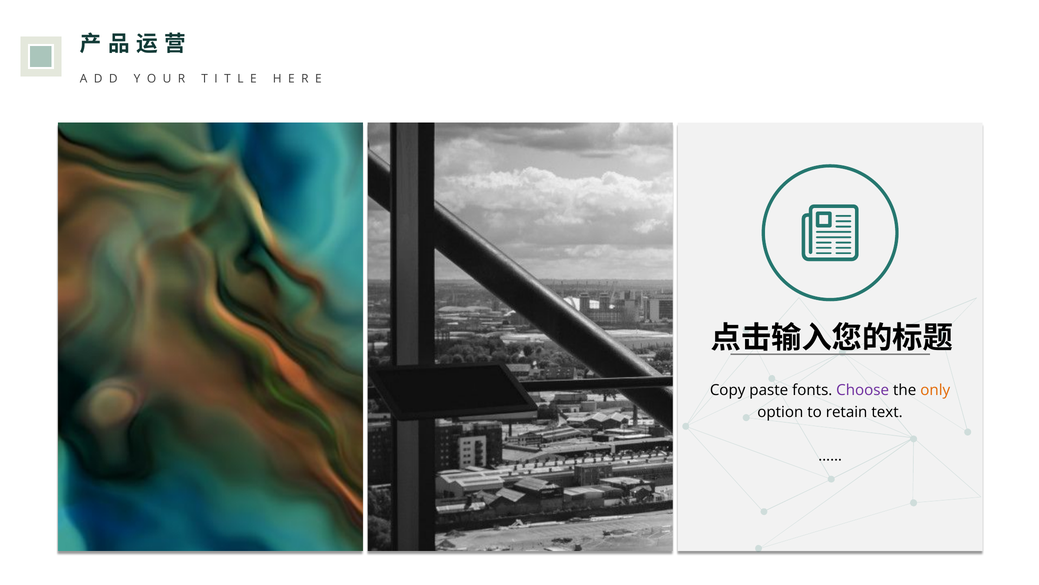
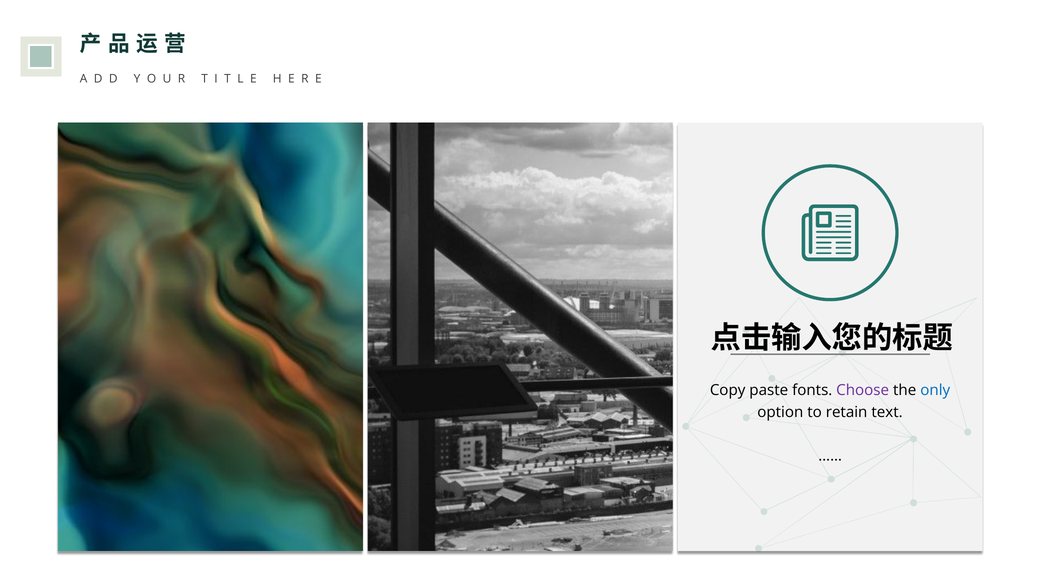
only colour: orange -> blue (935, 390)
